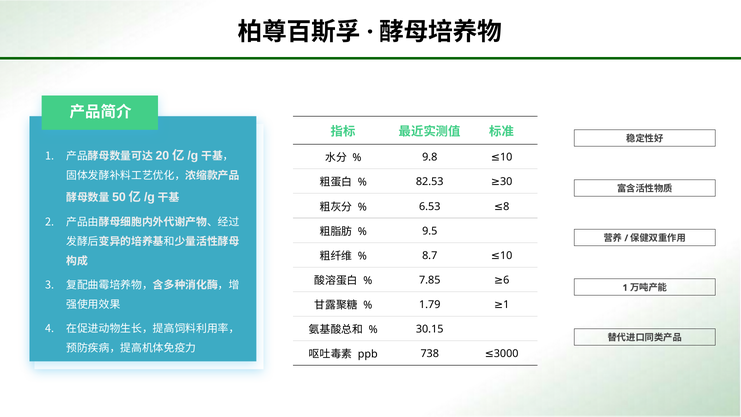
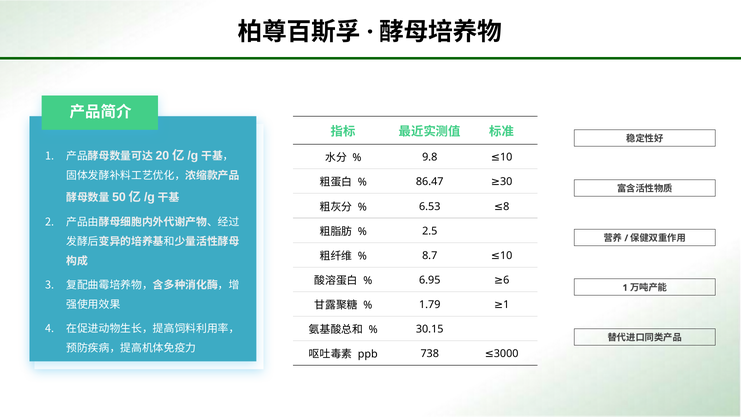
82.53: 82.53 -> 86.47 (430, 182)
9.5: 9.5 -> 2.5 (430, 231)
7.85: 7.85 -> 6.95 (430, 280)
